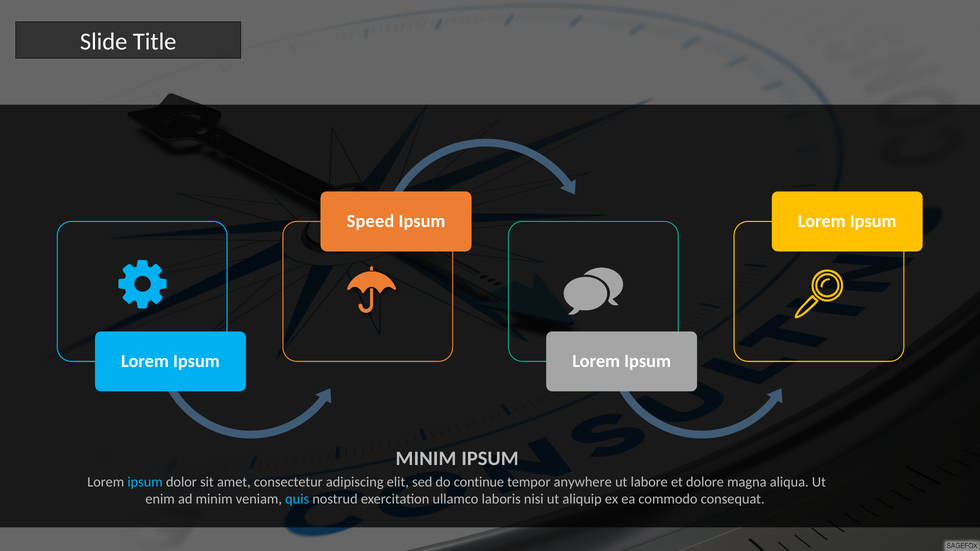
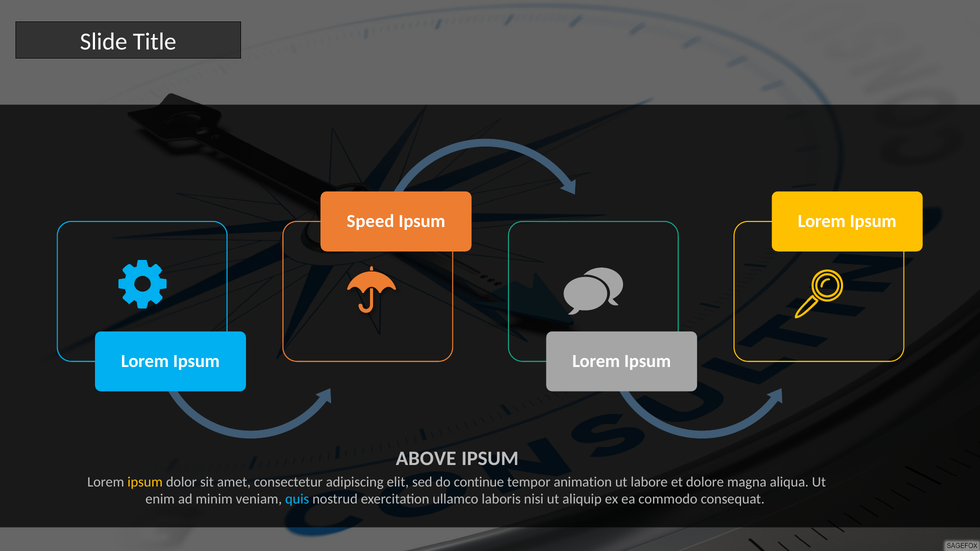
MINIM: MINIM -> ABOVE (426, 459)
ipsum colour: light blue -> yellow (145, 482)
anywhere: anywhere -> animation (583, 482)
